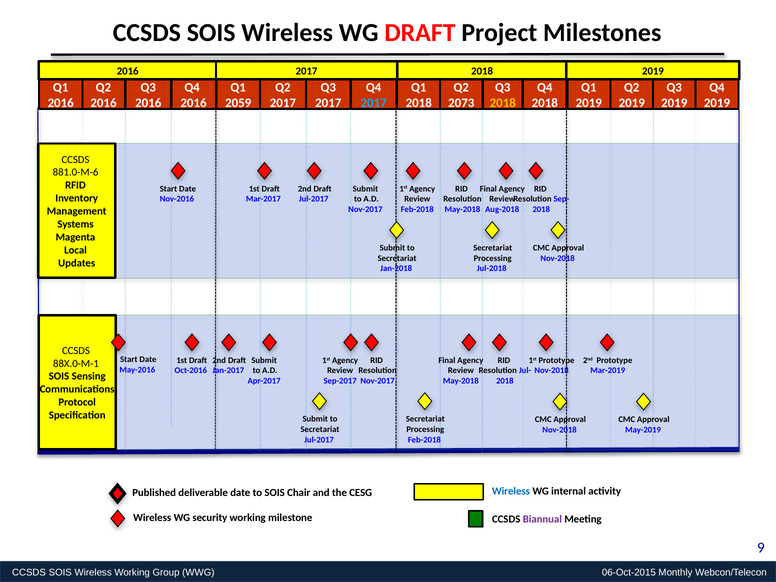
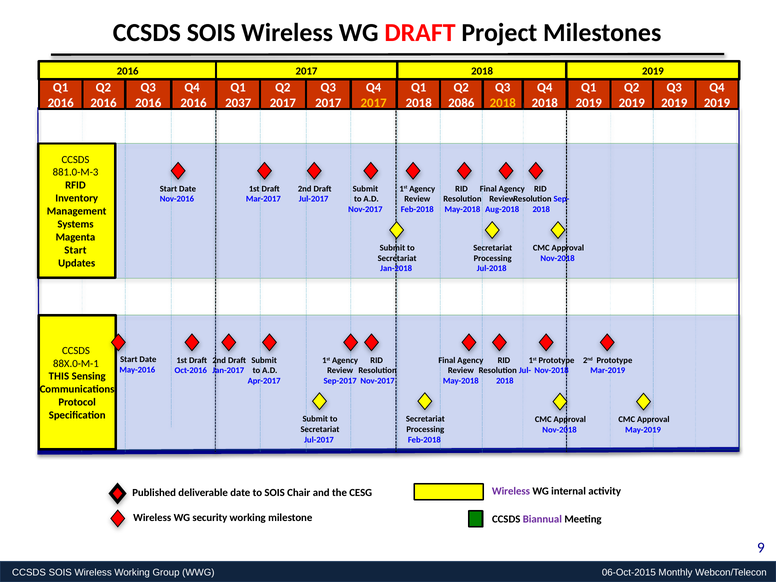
2059: 2059 -> 2037 (238, 103)
2017 colour: light blue -> yellow (374, 103)
2073: 2073 -> 2086 (461, 103)
881.0-M-6: 881.0-M-6 -> 881.0-M-3 (76, 172)
Local: Local -> Start (75, 250)
SOIS: SOIS -> THIS (59, 376)
Wireless colour: blue -> purple (511, 491)
